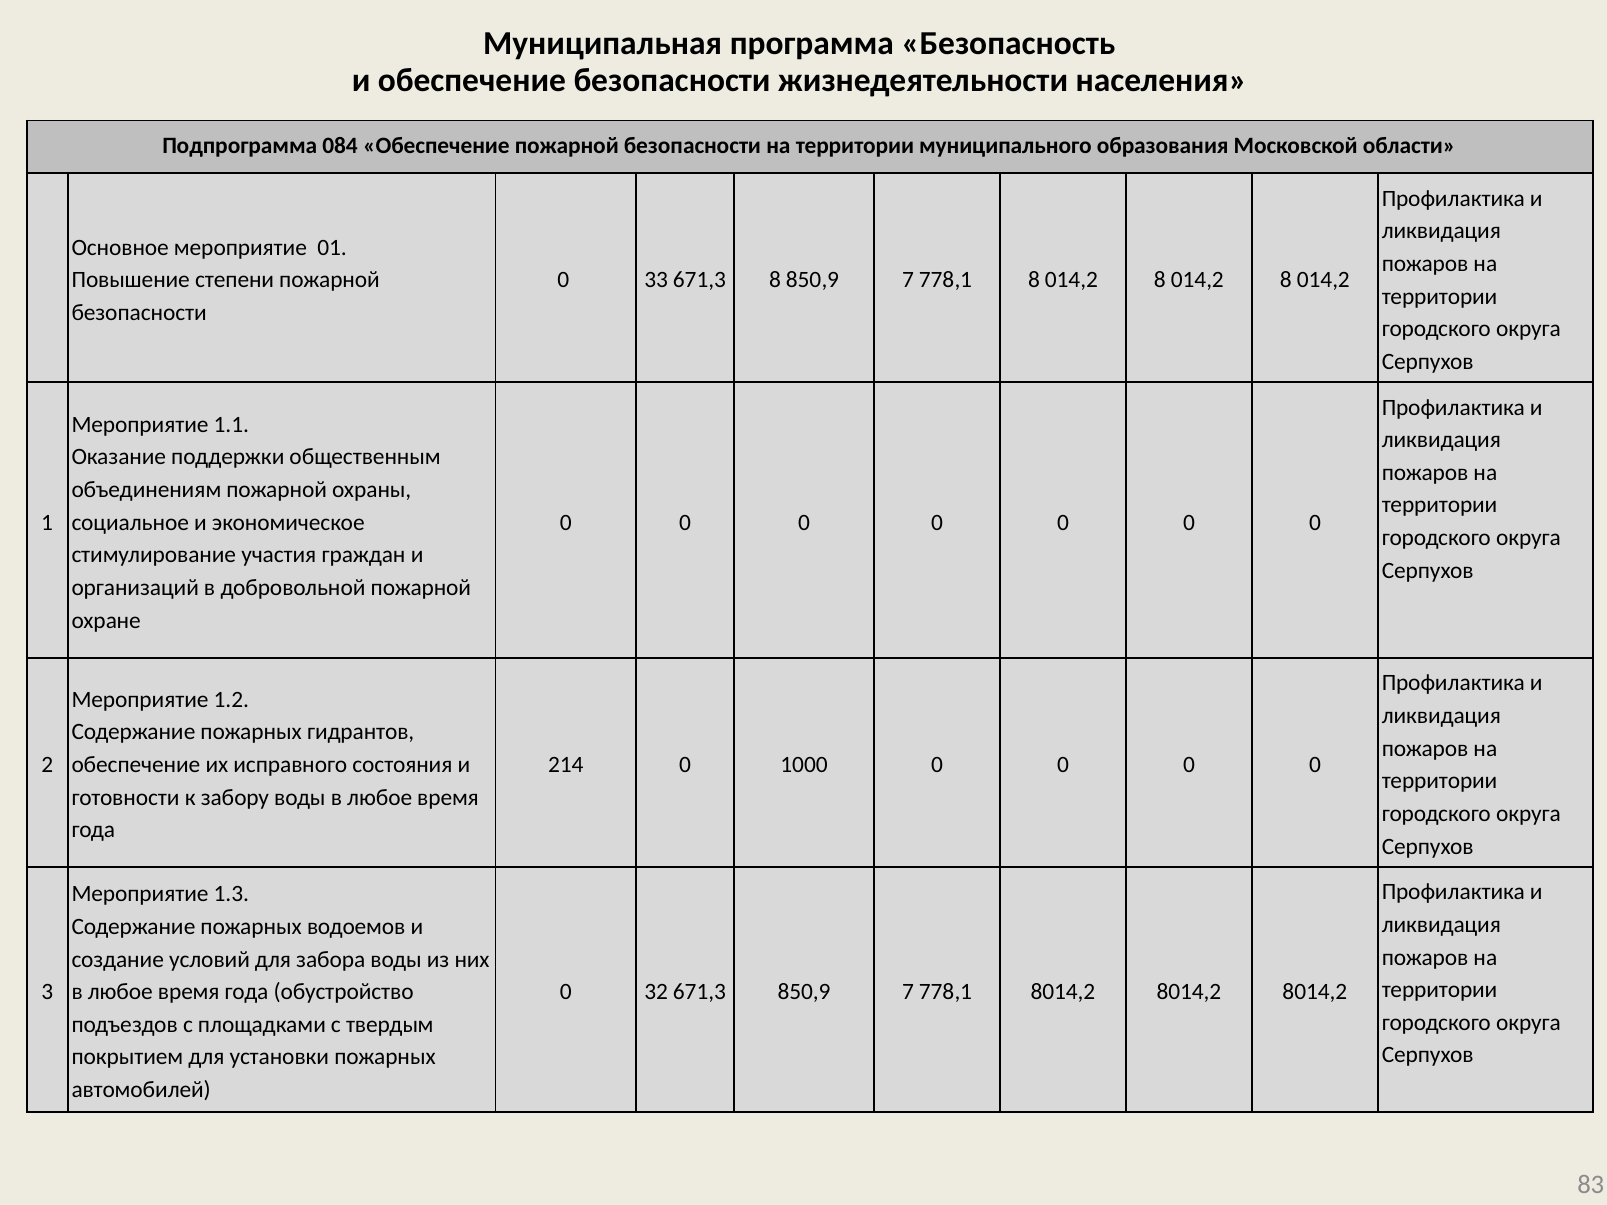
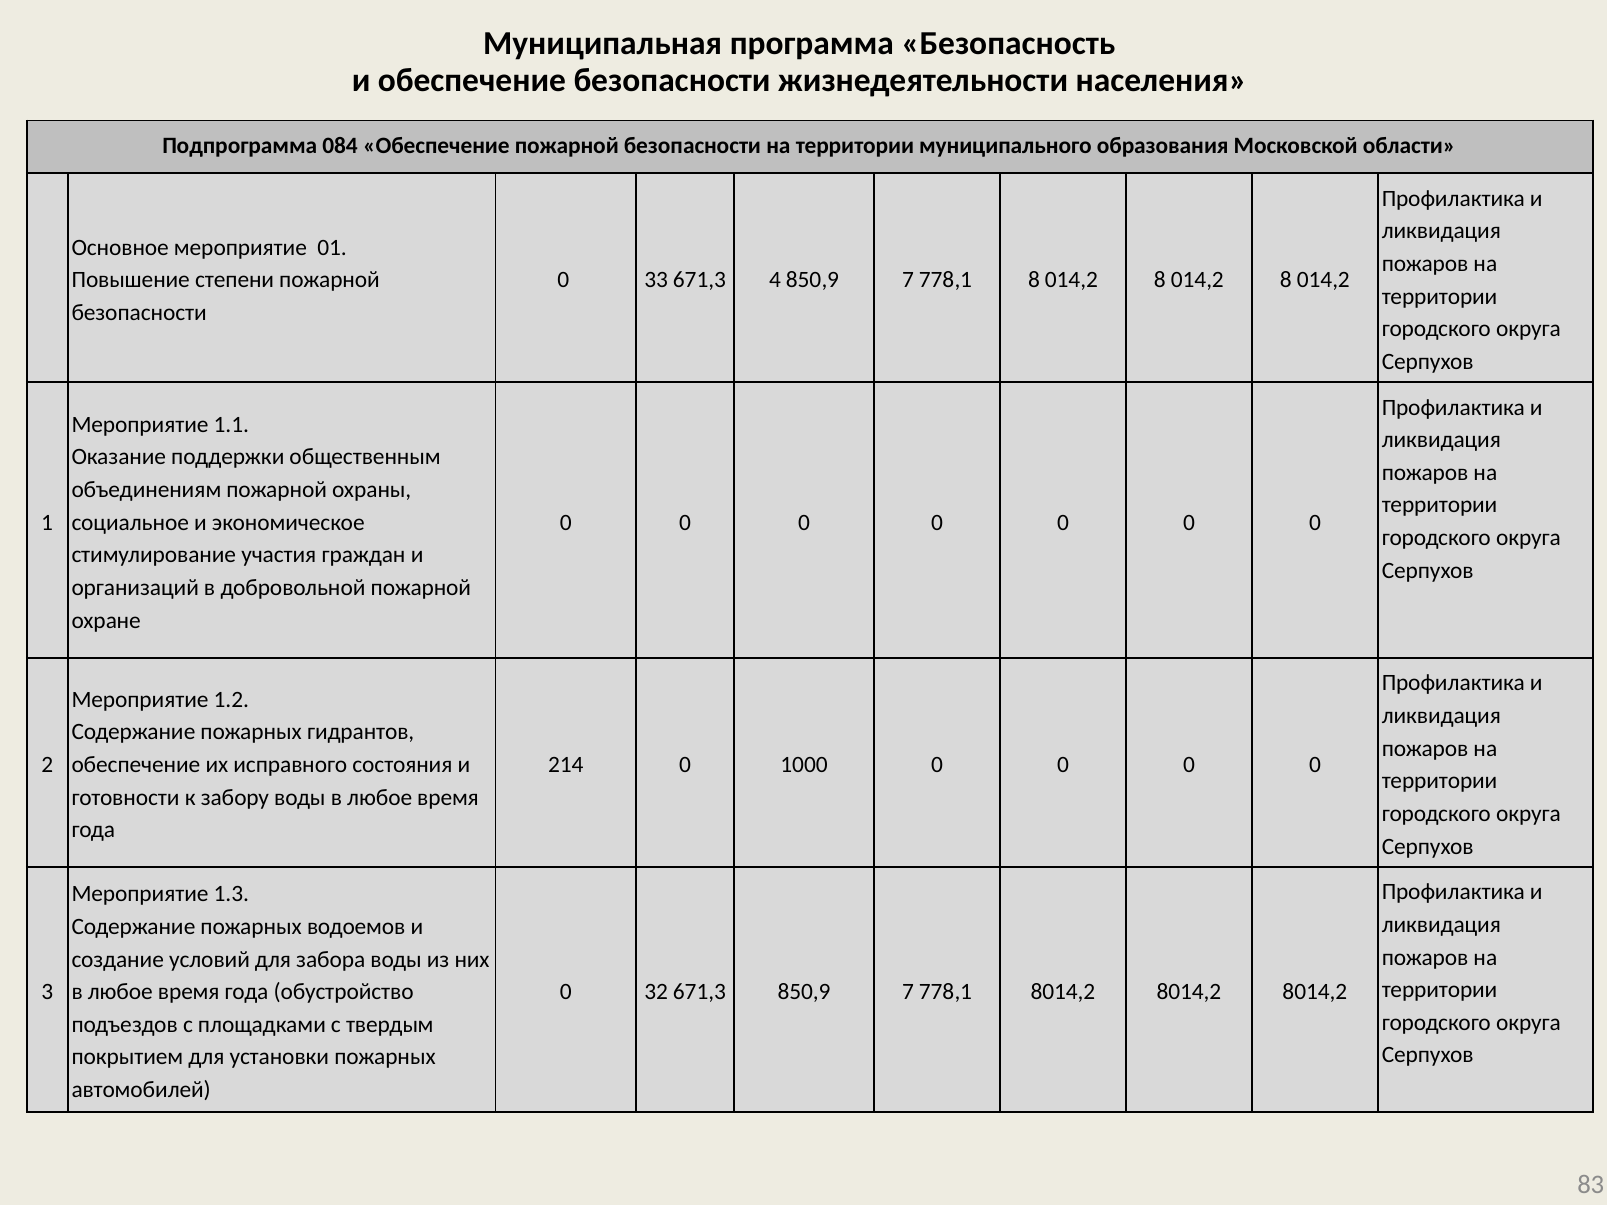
671,3 8: 8 -> 4 (775, 280)
